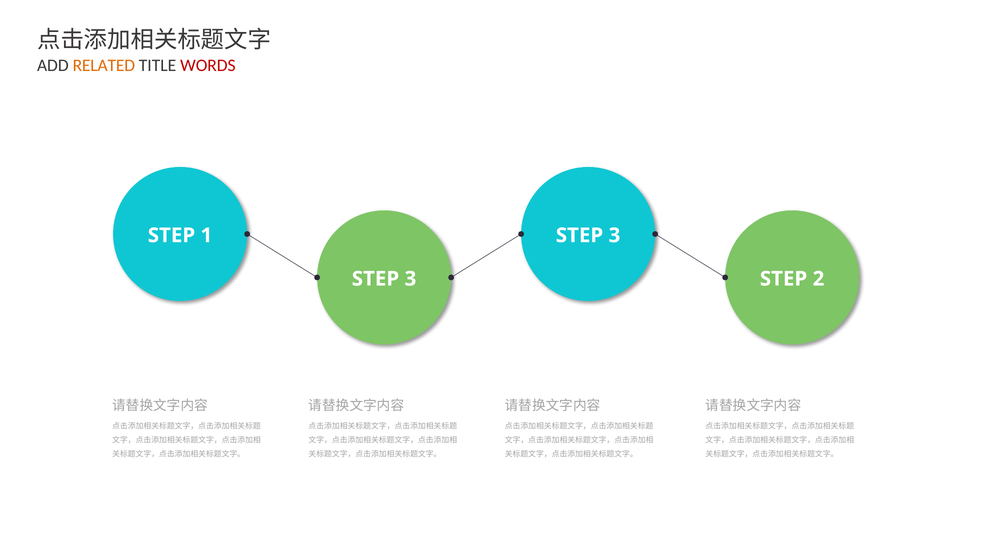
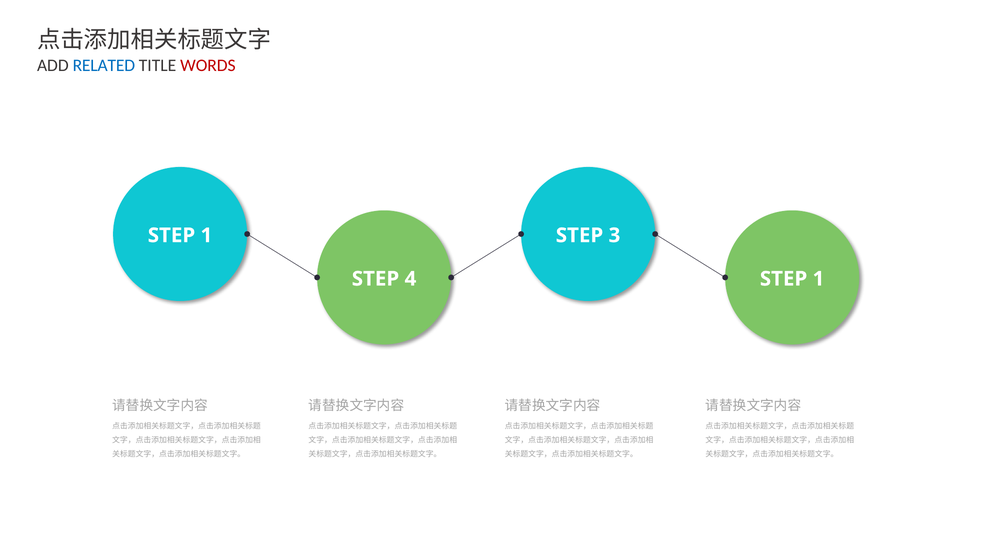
RELATED colour: orange -> blue (104, 66)
3: 3 -> 4 (410, 279)
2: 2 -> 1 (818, 279)
